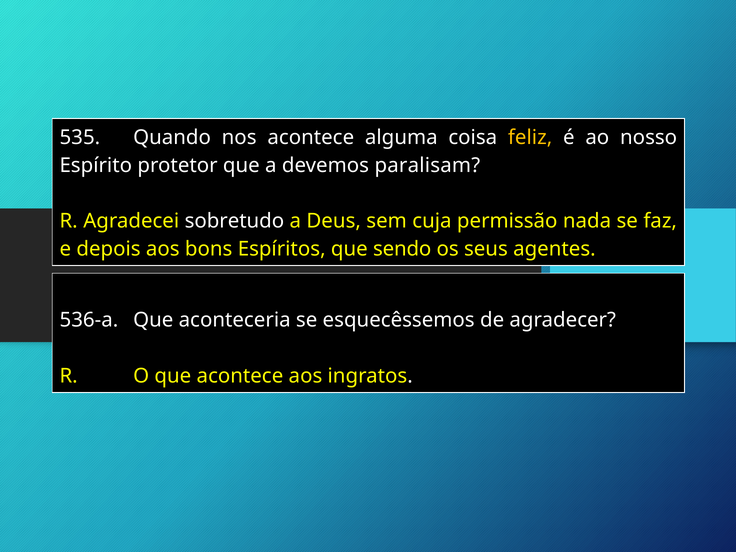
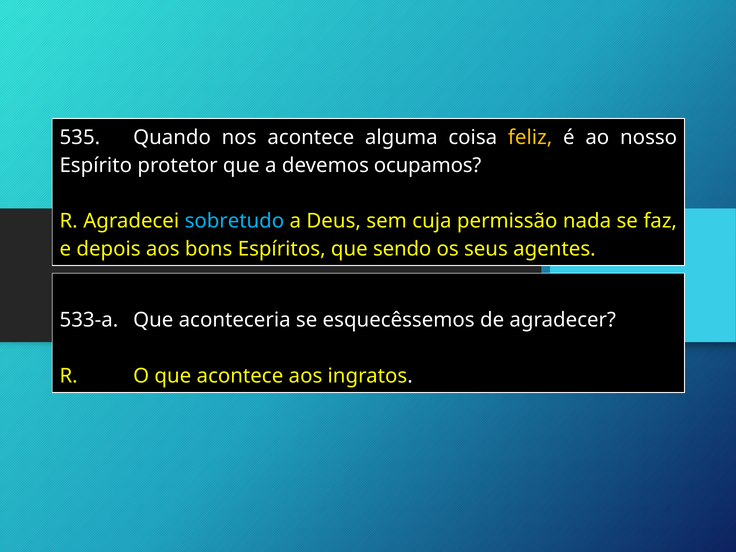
paralisam: paralisam -> ocupamos (428, 165)
sobretudo colour: white -> light blue (234, 221)
536-a: 536-a -> 533-a (89, 320)
